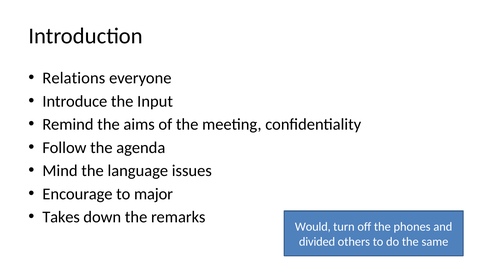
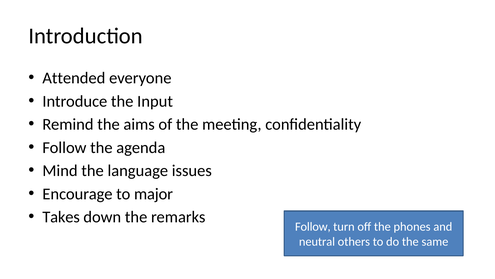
Relations: Relations -> Attended (74, 78)
Would: Would -> Follow (313, 226)
divided: divided -> neutral (317, 241)
